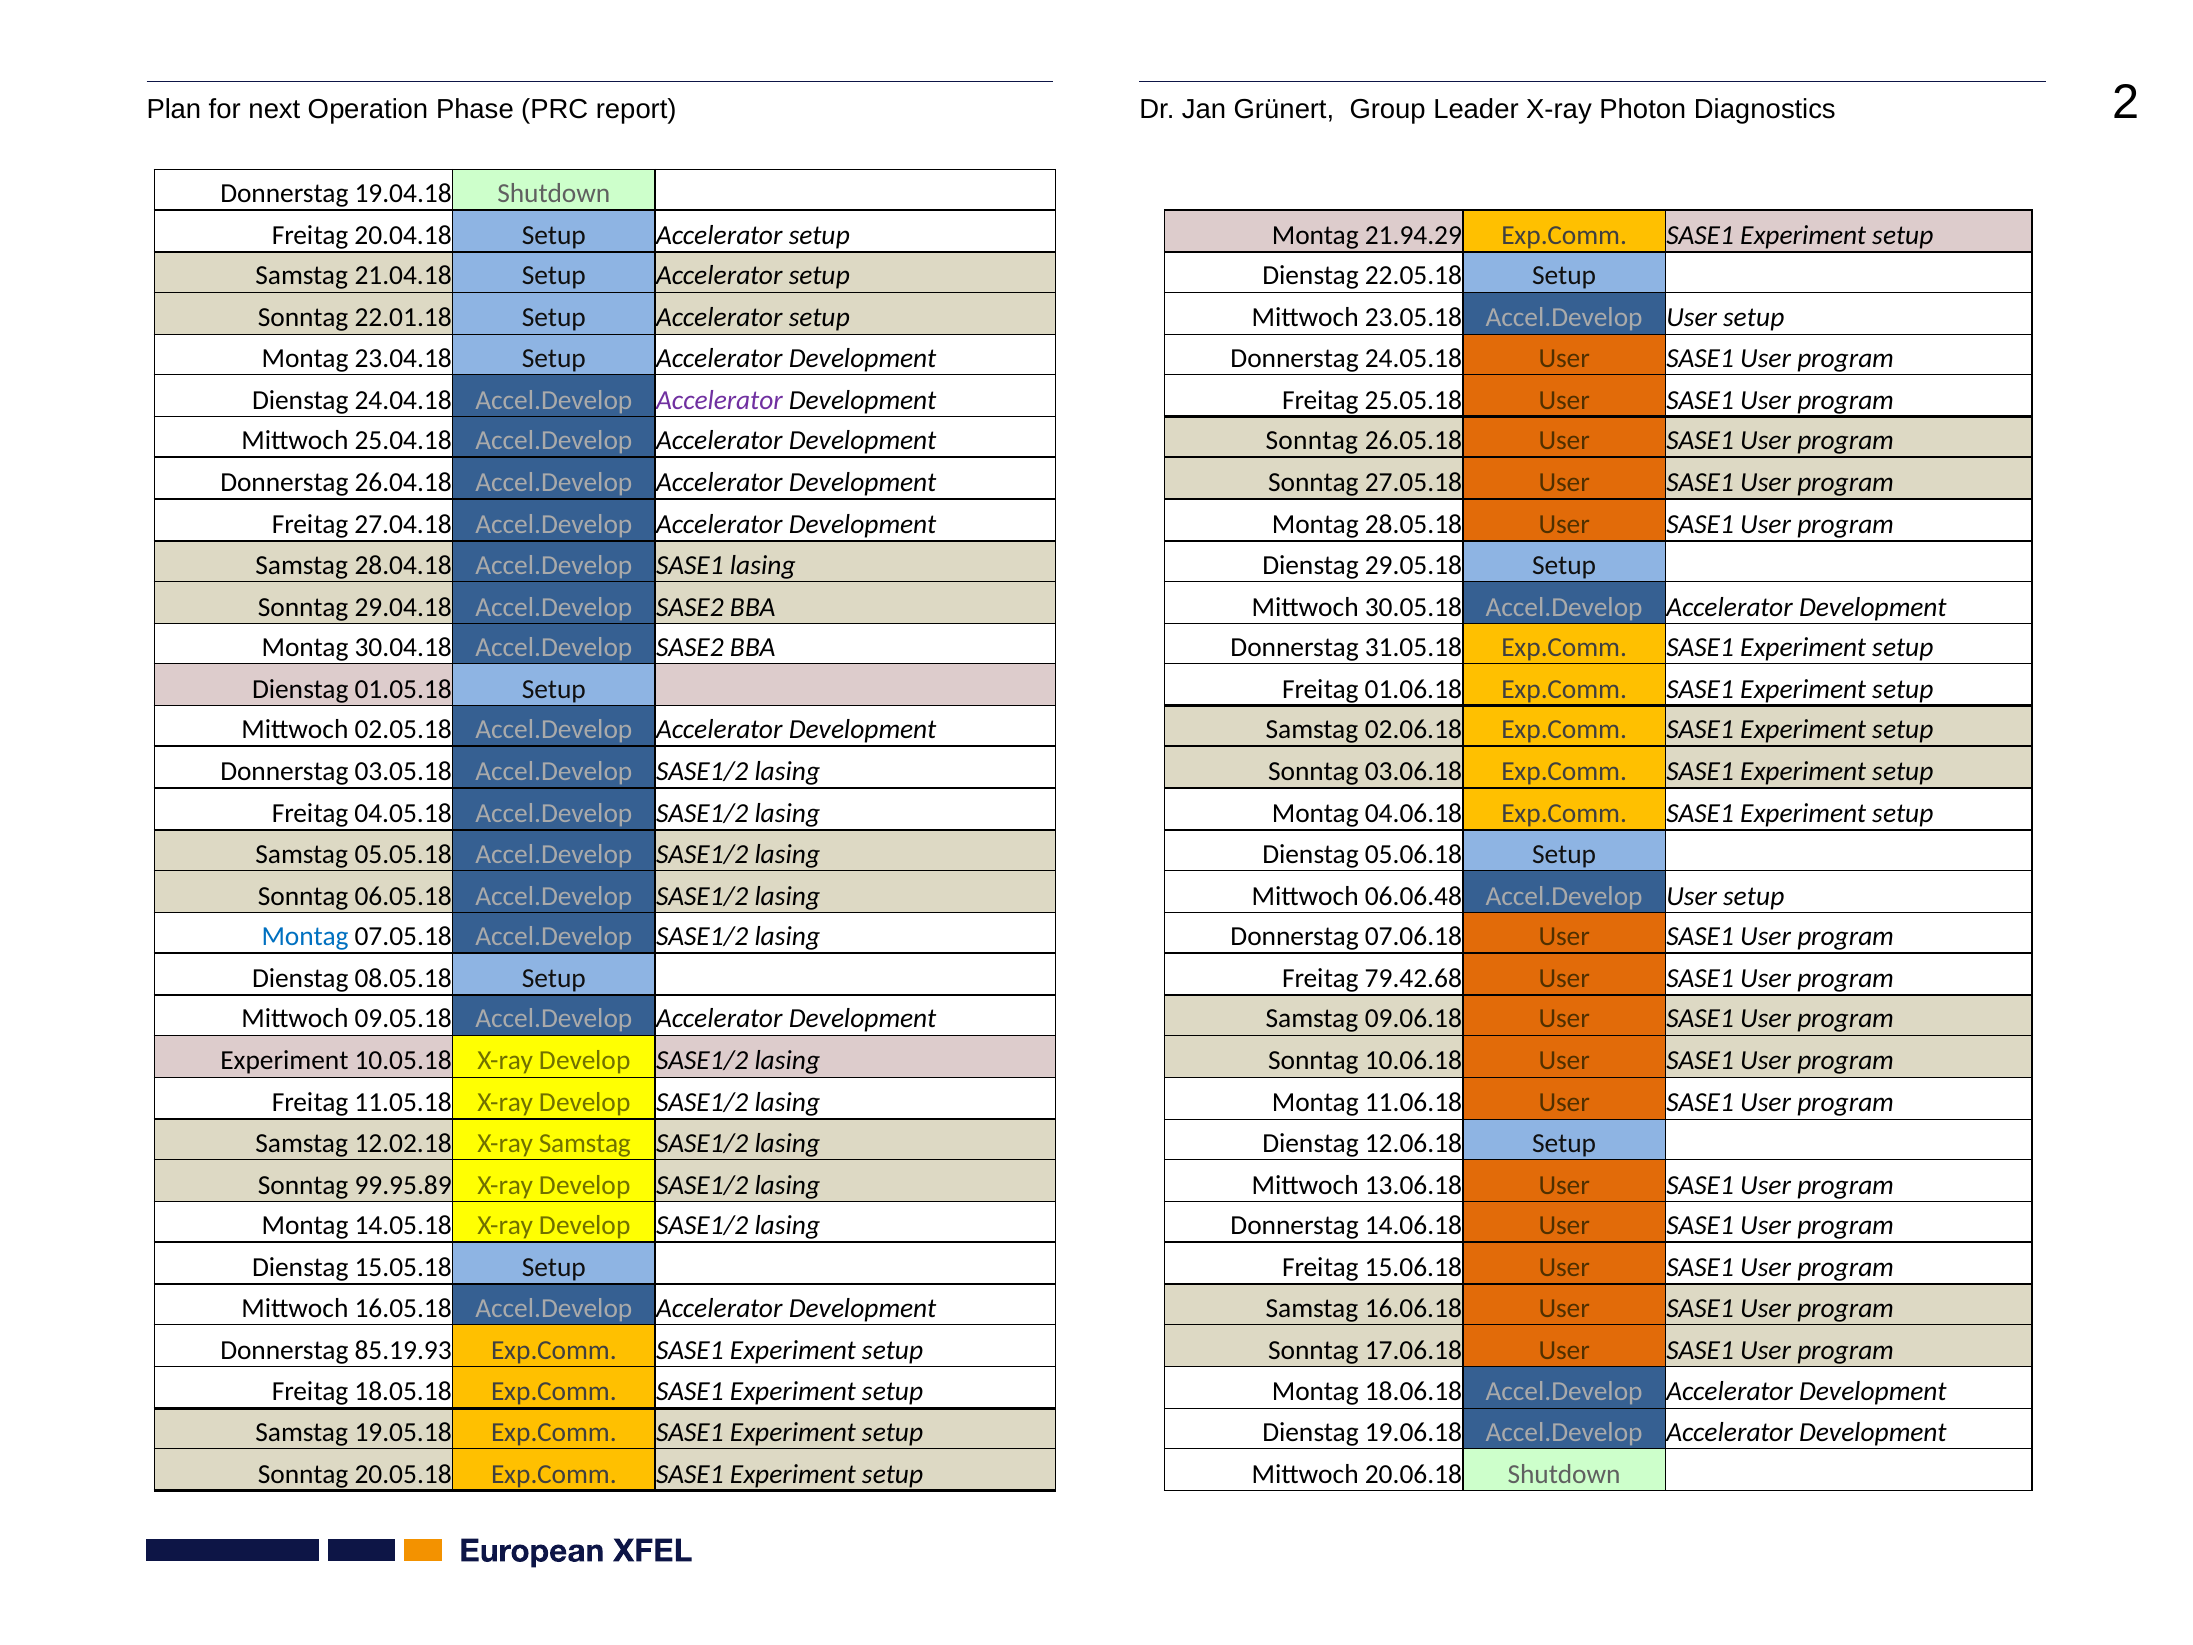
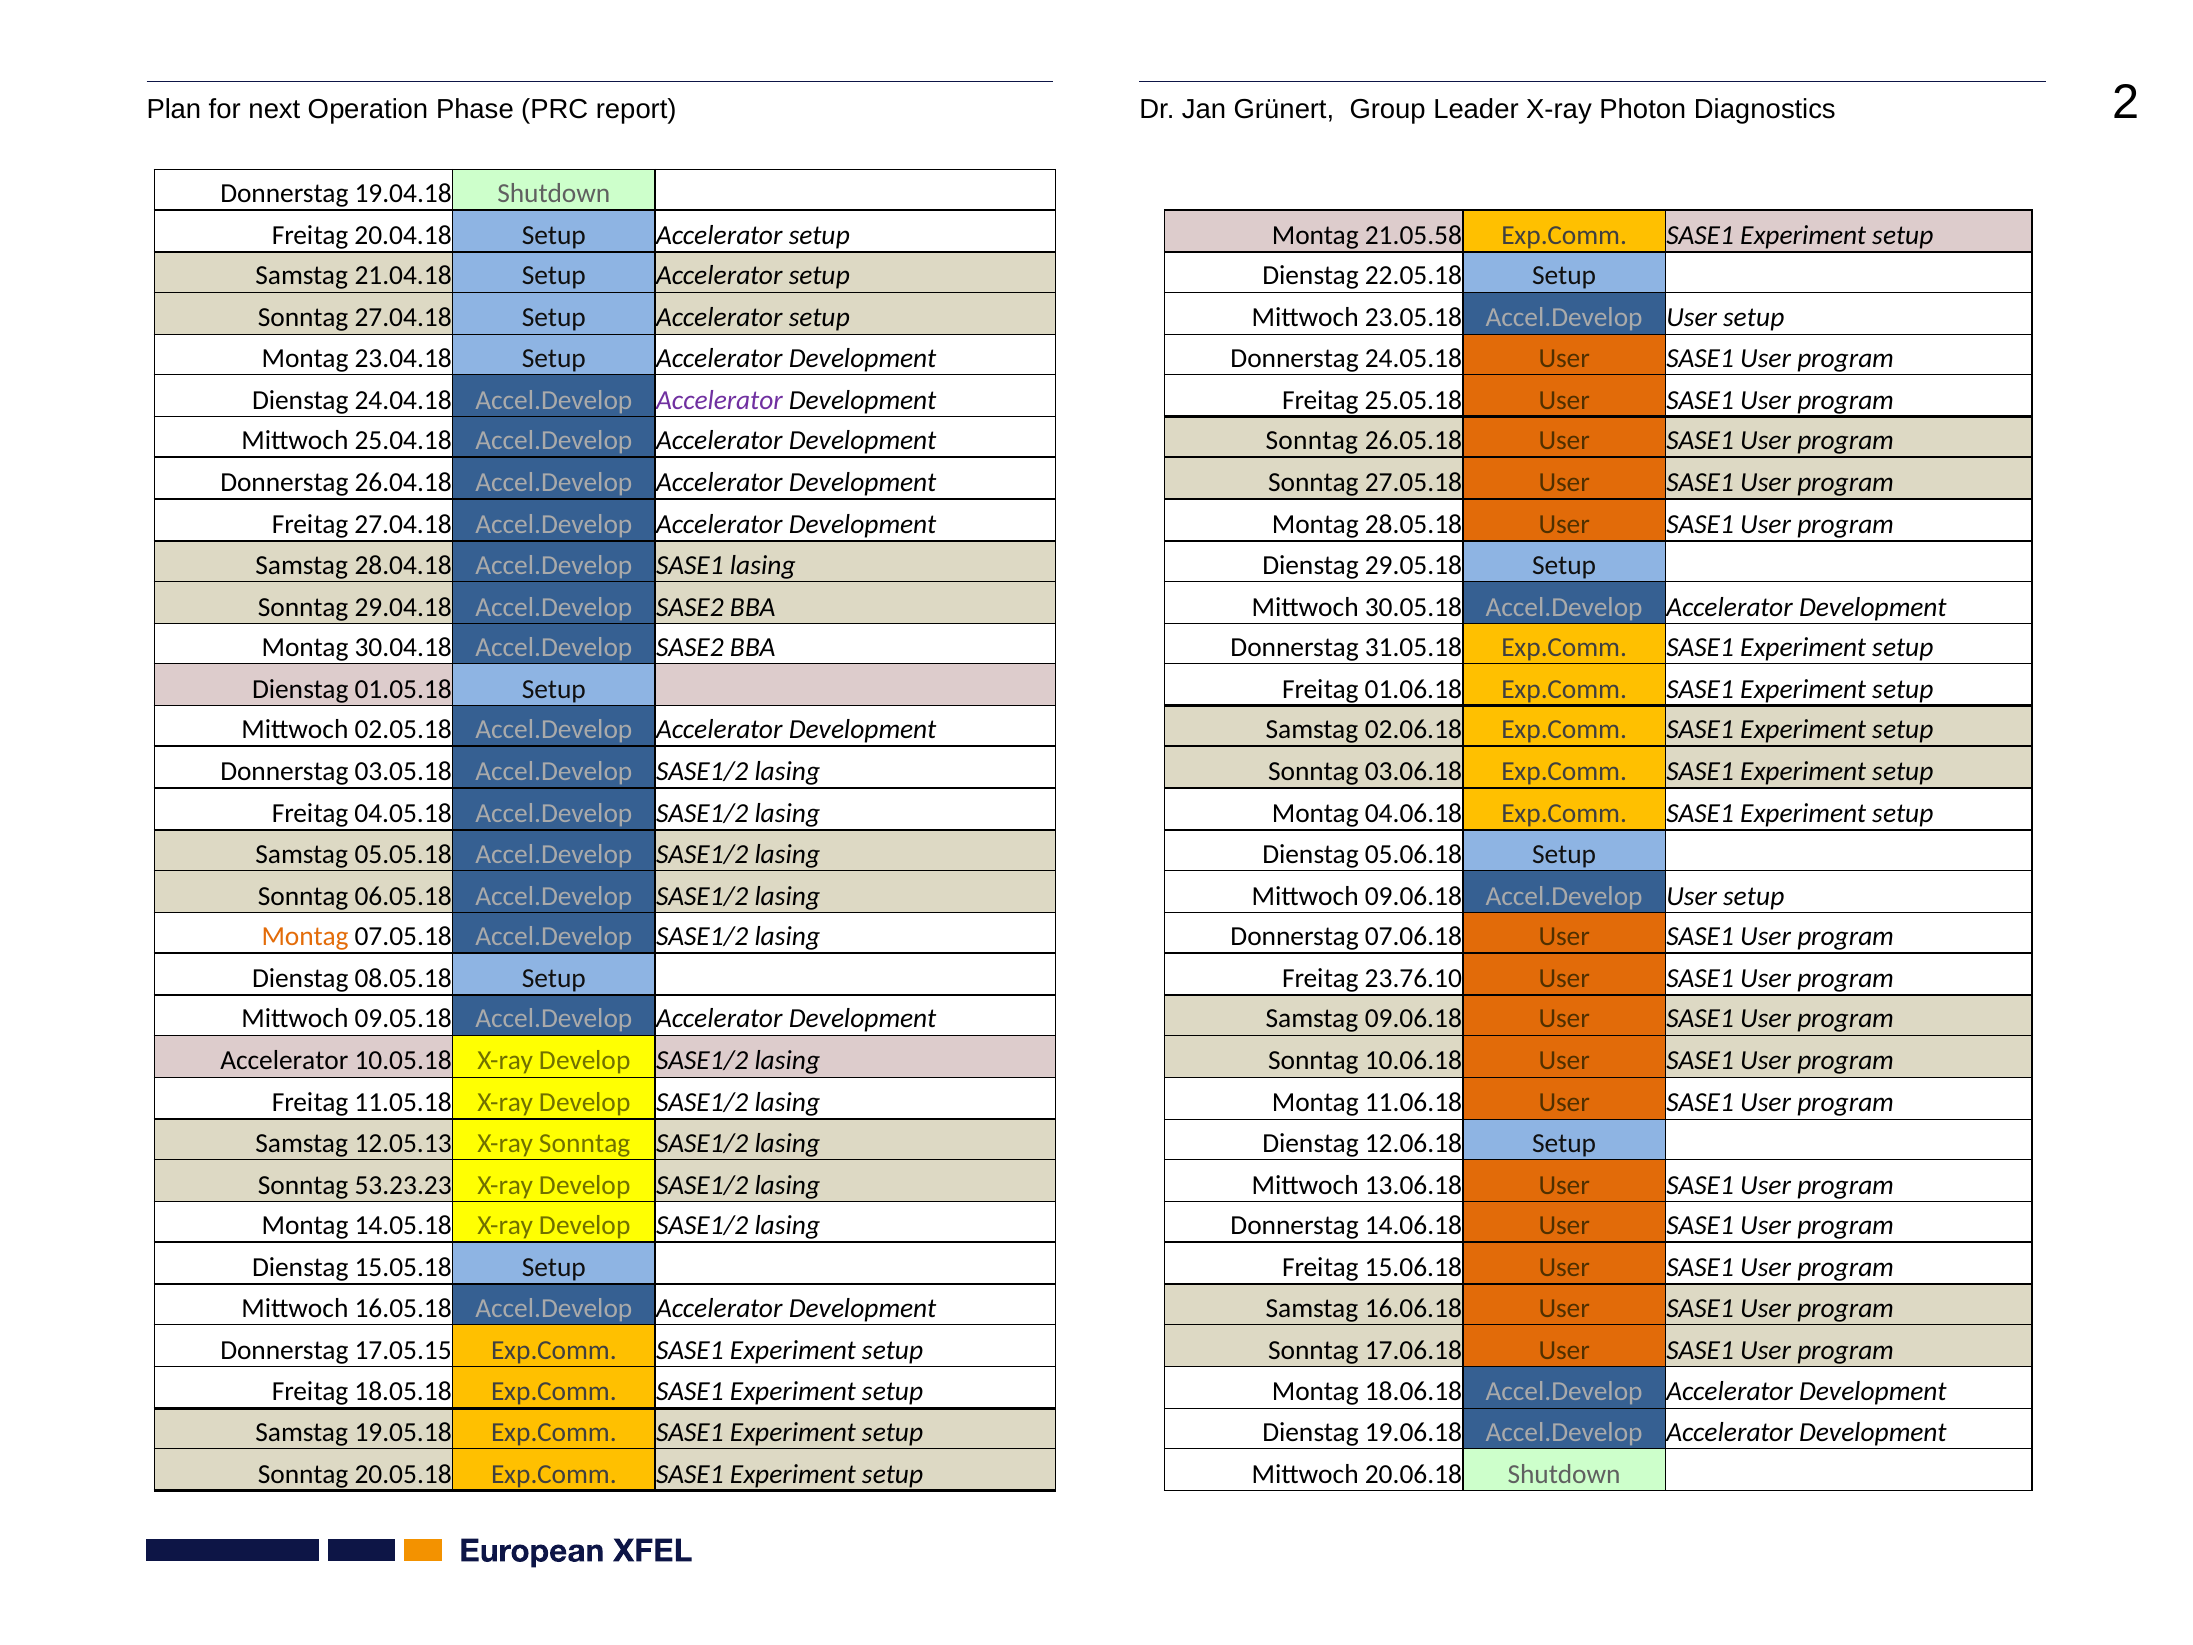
21.94.29: 21.94.29 -> 21.05.58 (1413, 235)
Sonntag 22.01.18: 22.01.18 -> 27.04.18 (403, 318)
Mittwoch 06.06.48: 06.06.48 -> 09.06.18 (1413, 896)
Montag colour: blue -> orange (305, 936)
79.42.68: 79.42.68 -> 23.76.10 (1413, 978)
Experiment: Experiment -> Accelerator (284, 1061)
12.02.18: 12.02.18 -> 12.05.13 (403, 1143)
X-ray Samstag: Samstag -> Sonntag (585, 1143)
99.95.89: 99.95.89 -> 53.23.23 (403, 1185)
85.19.93: 85.19.93 -> 17.05.15 (403, 1350)
